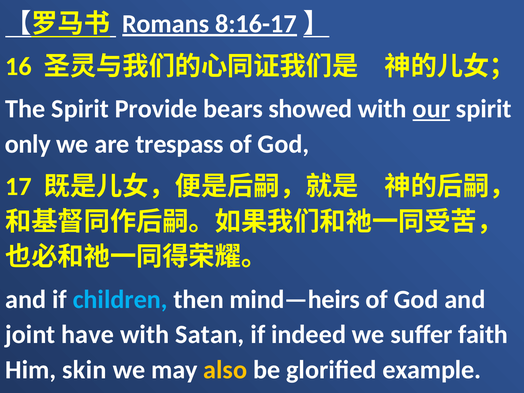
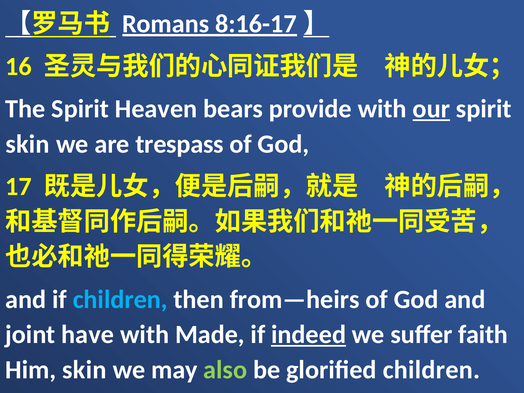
Provide: Provide -> Heaven (156, 109)
showed: showed -> provide (310, 109)
only: only -> skin (28, 144)
mind—heirs: mind—heirs -> from—heirs (295, 299)
Satan: Satan -> Made (210, 335)
indeed underline: none -> present (309, 335)
also colour: yellow -> light green (225, 370)
glorified example: example -> children (432, 370)
